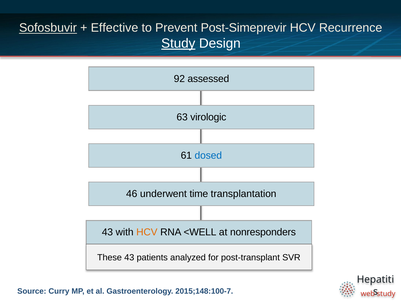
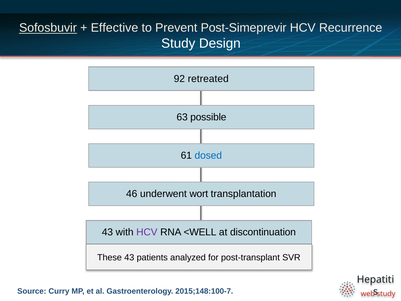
Study underline: present -> none (178, 43)
assessed: assessed -> retreated (208, 79)
virologic: virologic -> possible (208, 117)
time: time -> wort (199, 194)
HCV colour: orange -> purple (147, 232)
nonresponders: nonresponders -> discontinuation (263, 232)
